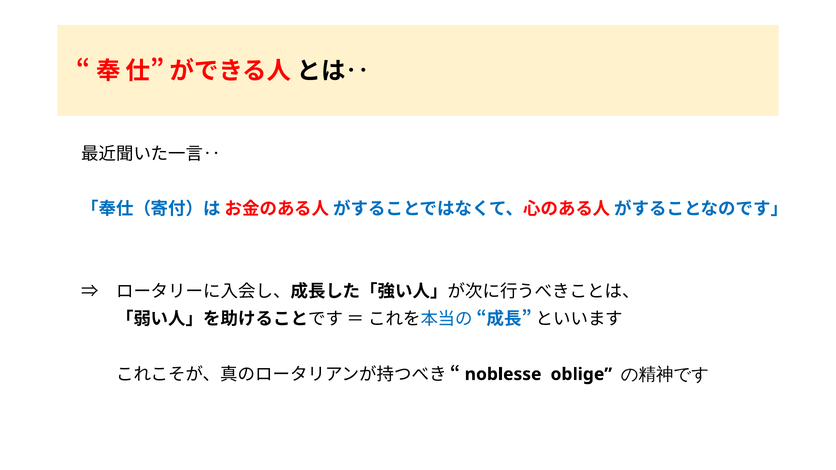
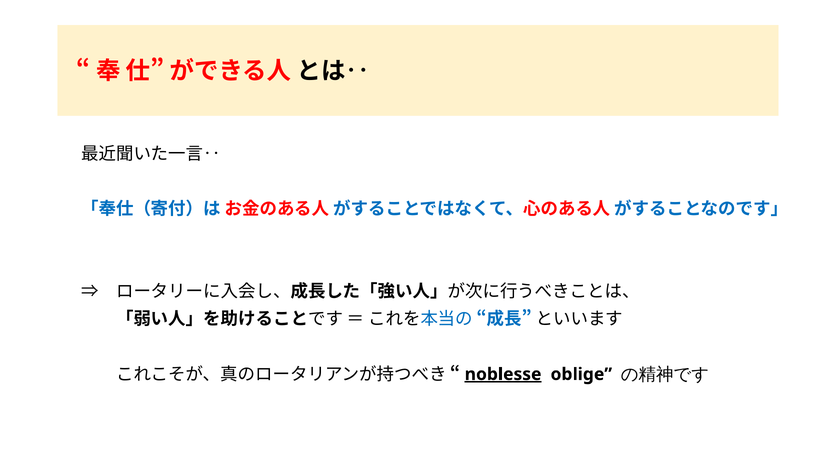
noblesse underline: none -> present (503, 374)
